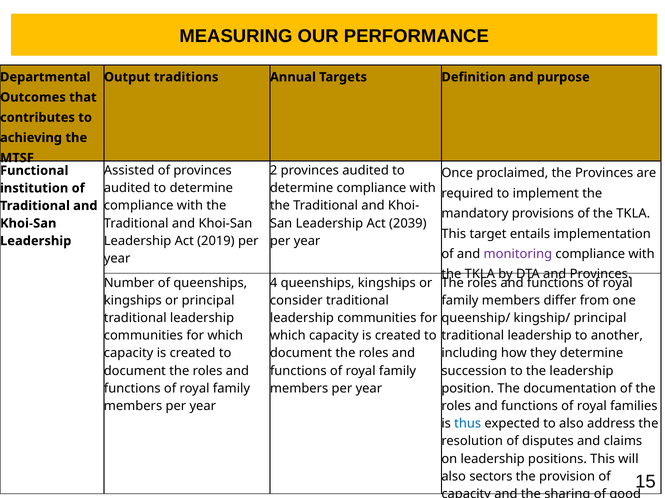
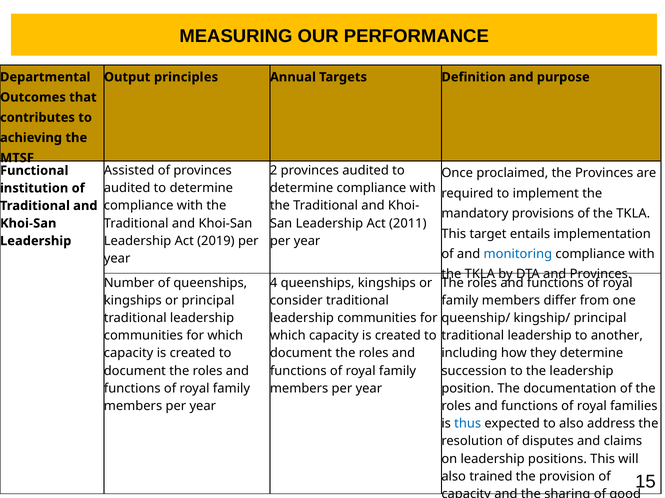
traditions: traditions -> principles (186, 77)
2039: 2039 -> 2011 (408, 224)
monitoring colour: purple -> blue (518, 254)
sectors: sectors -> trained (491, 477)
